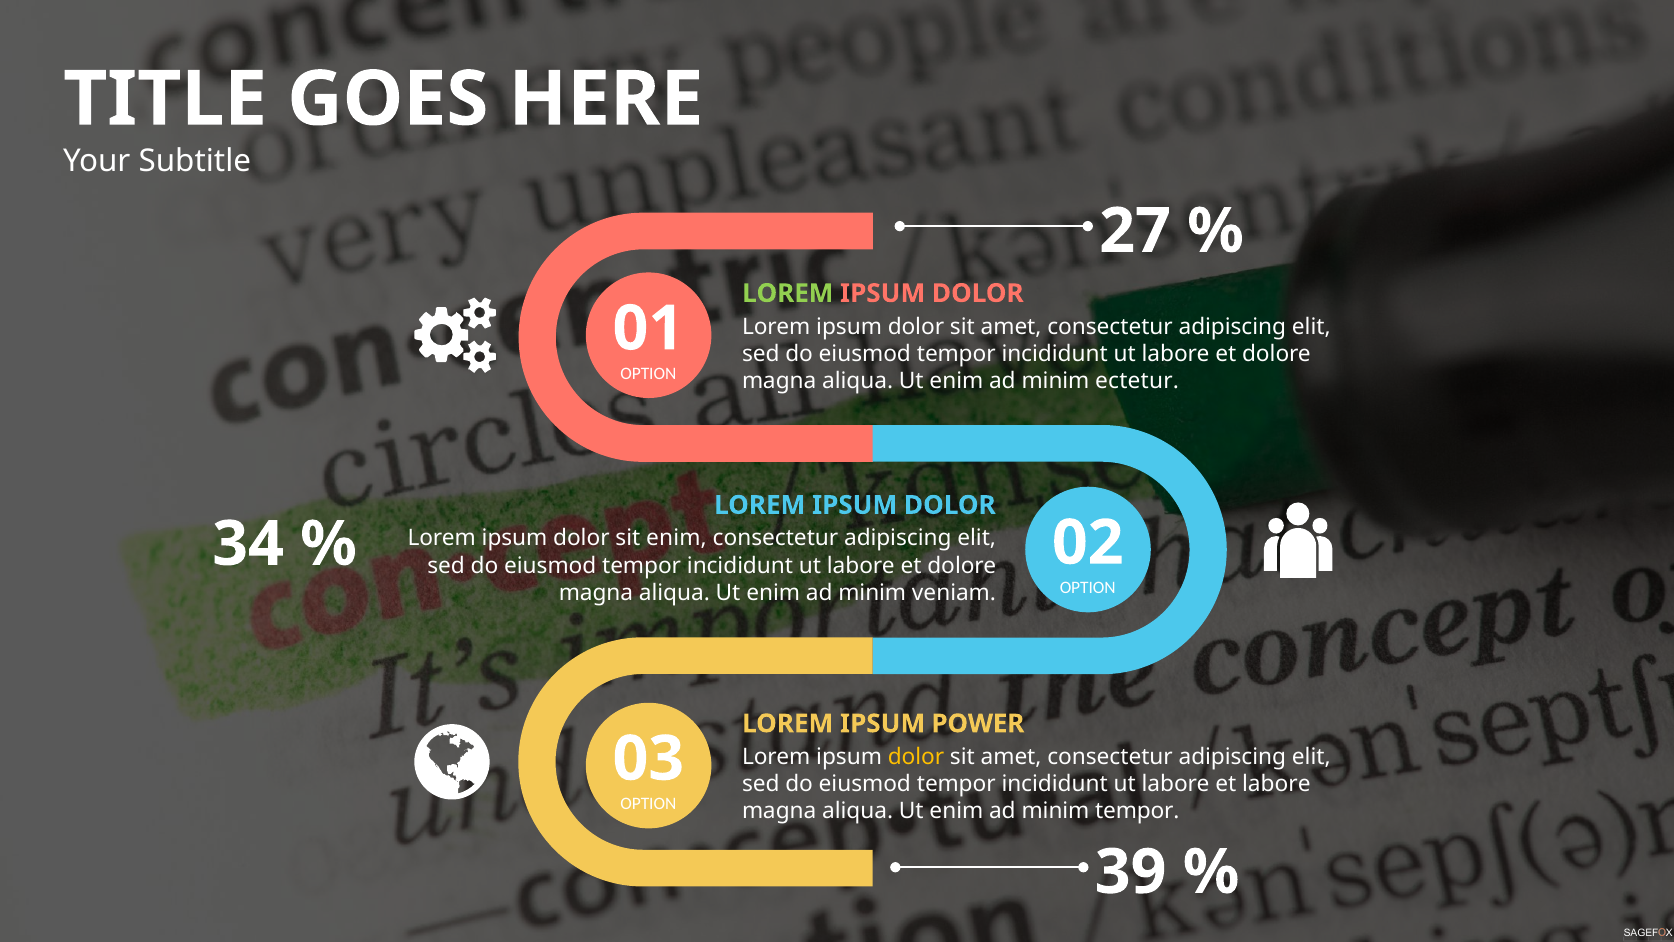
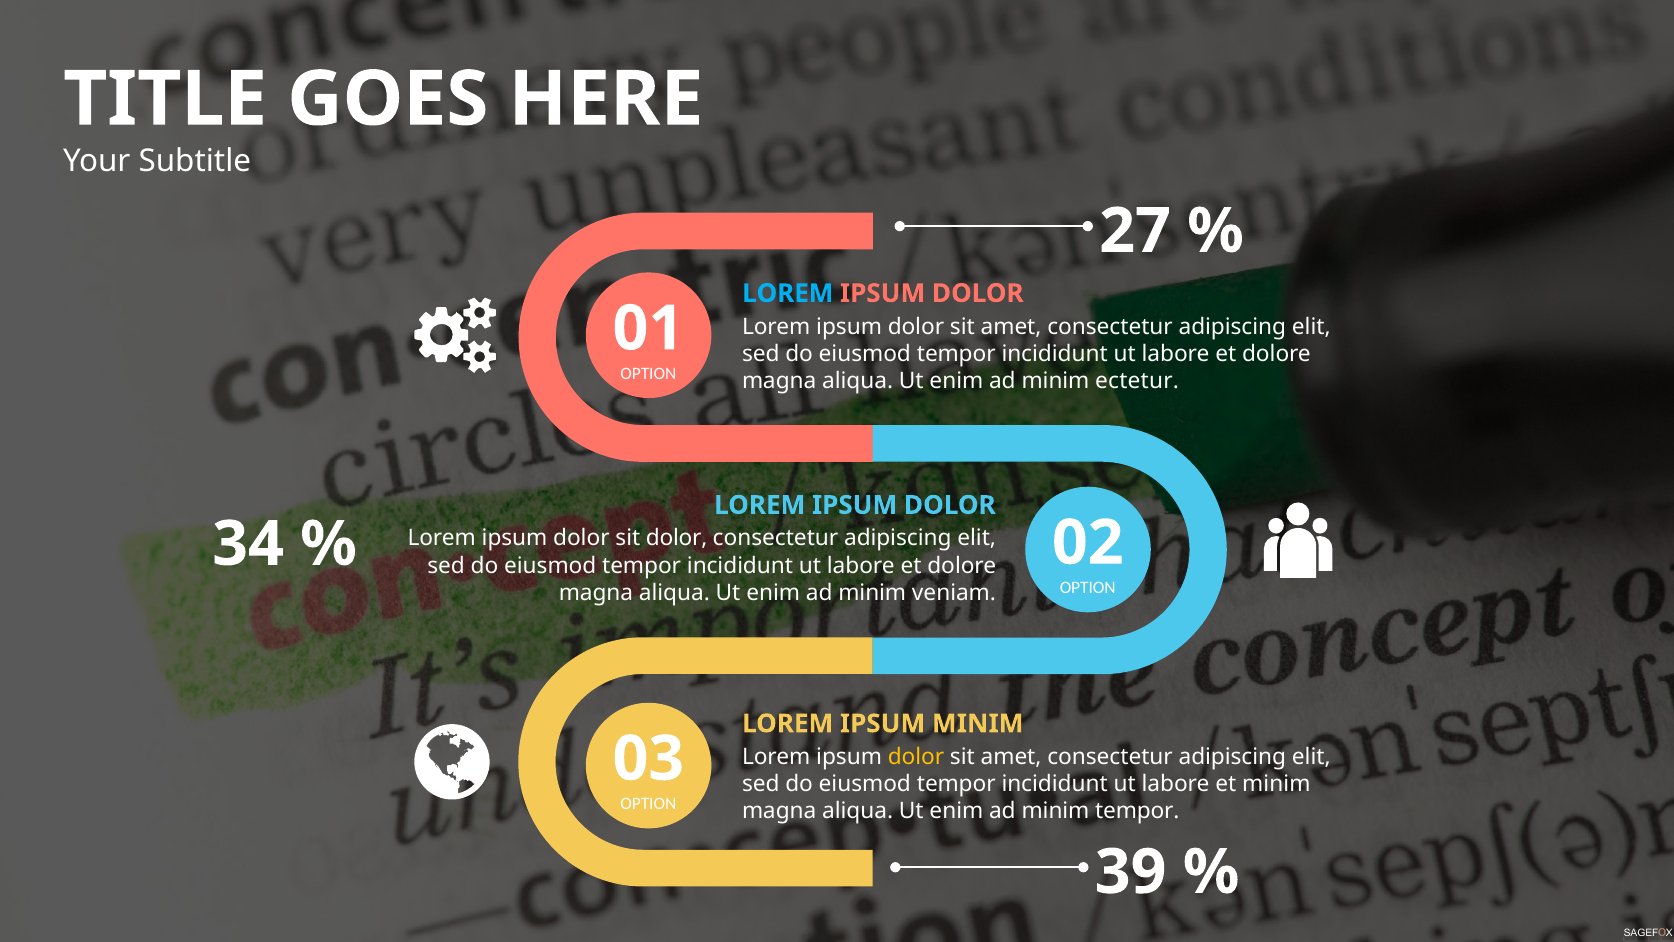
LOREM colour: light green -> light blue (788, 293)
sit enim: enim -> dolor (677, 538)
IPSUM POWER: POWER -> MINIM (978, 723)
et labore: labore -> minim (1276, 784)
